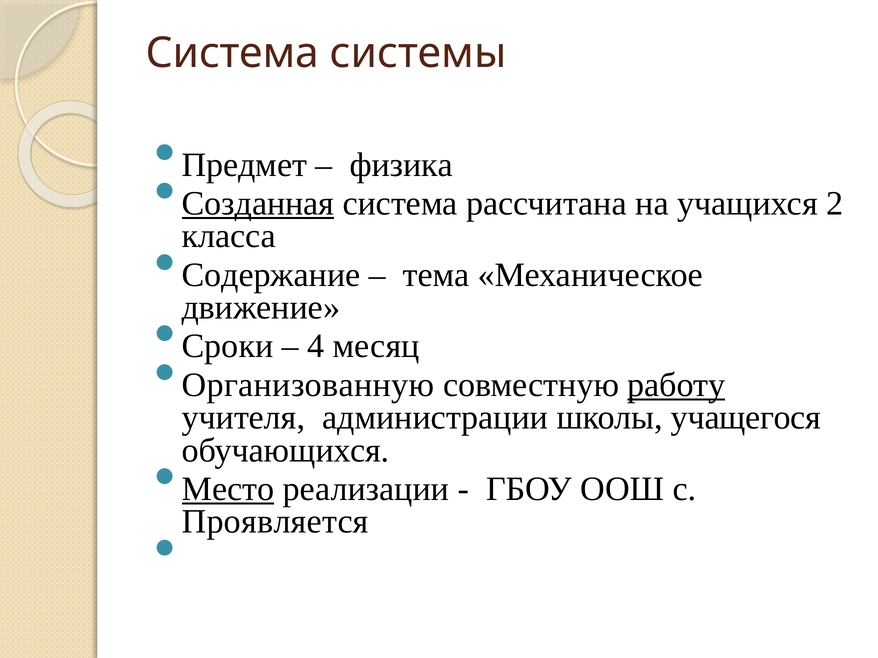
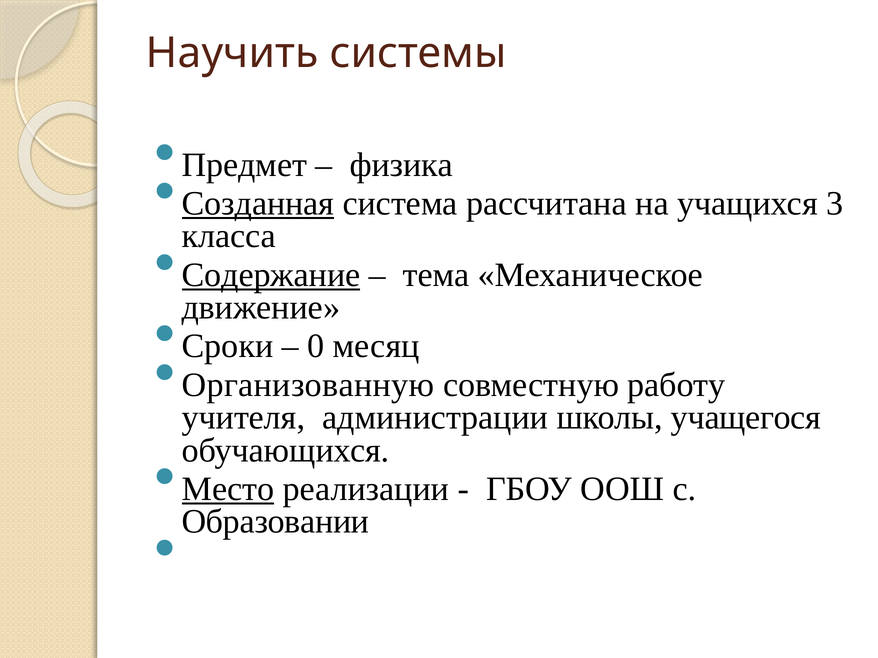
Система: Система -> Научить (232, 53)
2: 2 -> 3 (835, 204)
Содержание underline: none -> present (271, 275)
4: 4 -> 0 (316, 346)
работу underline: present -> none (676, 385)
Проявляется: Проявляется -> Образовании (275, 522)
